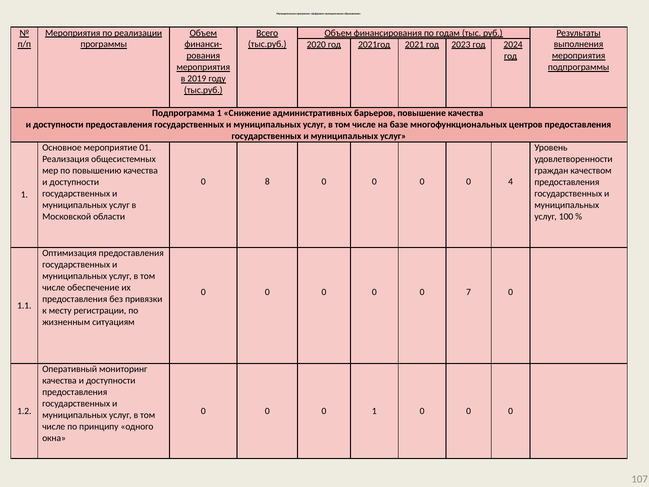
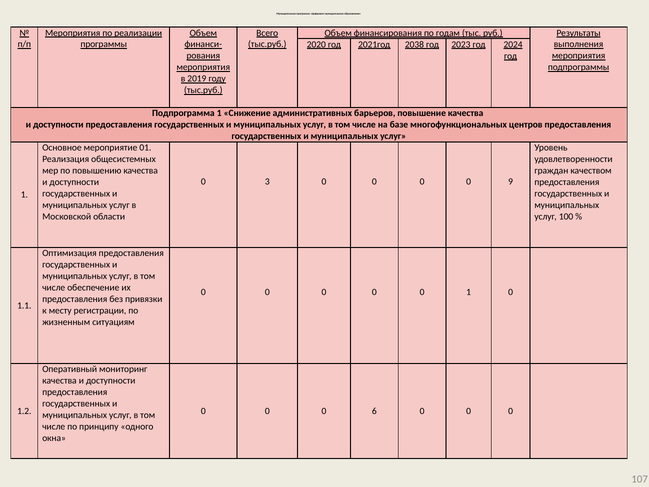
2021: 2021 -> 2038 (414, 44)
8: 8 -> 3 (267, 181)
4: 4 -> 9 (511, 181)
0 7: 7 -> 1 (469, 292)
0 1: 1 -> 6 (374, 411)
